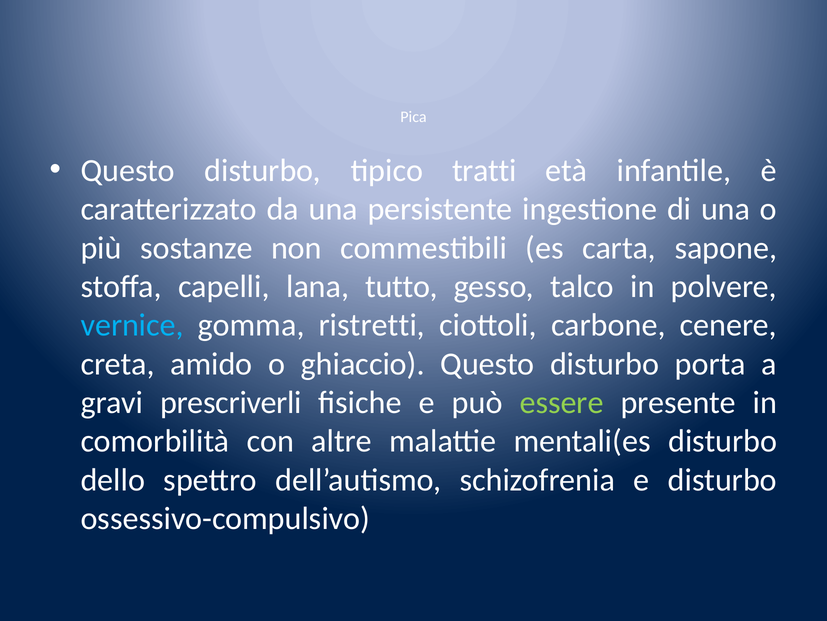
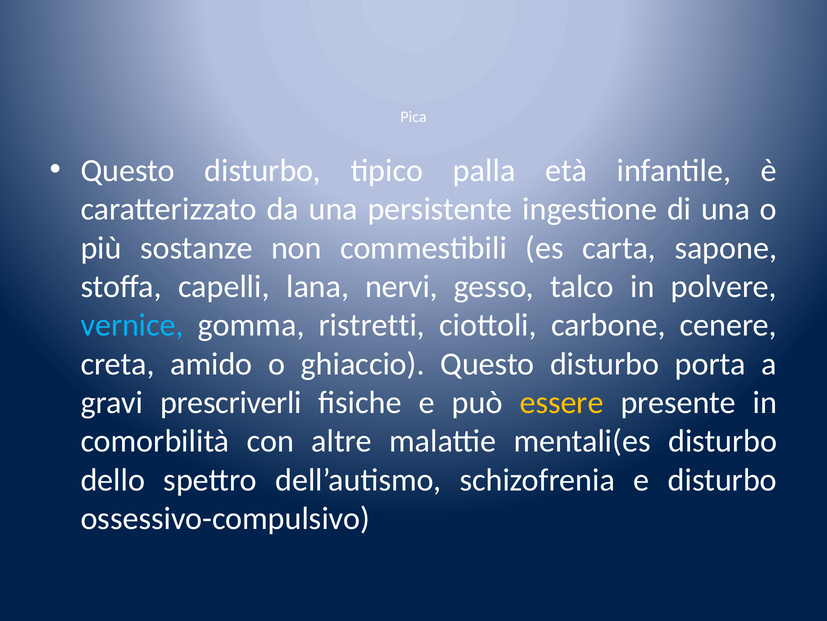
tratti: tratti -> palla (484, 170)
tutto: tutto -> nervi (402, 286)
essere colour: light green -> yellow (562, 402)
